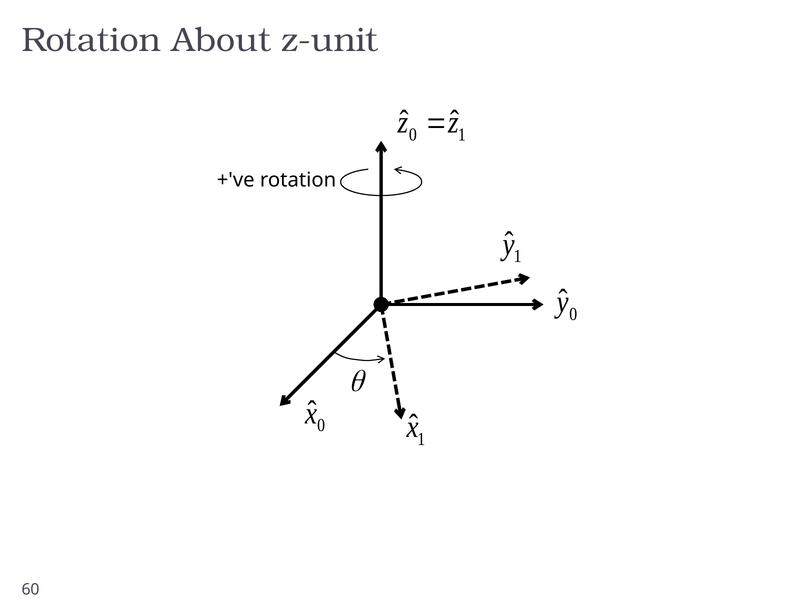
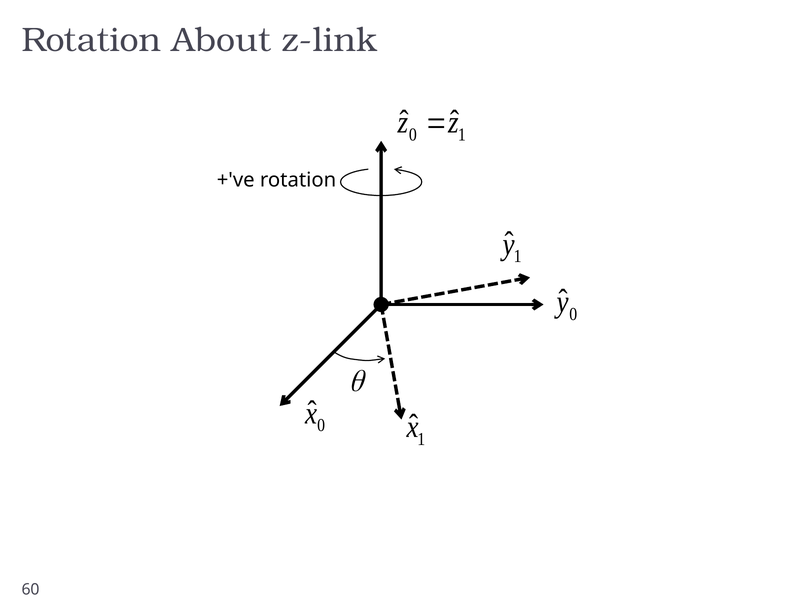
z-unit: z-unit -> z-link (330, 40)
